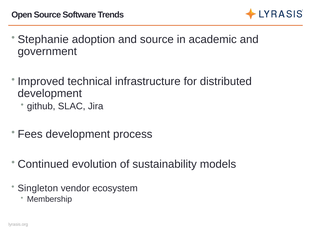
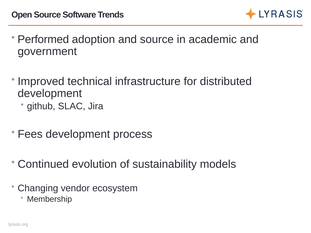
Stephanie: Stephanie -> Performed (43, 39)
Singleton: Singleton -> Changing (38, 188)
